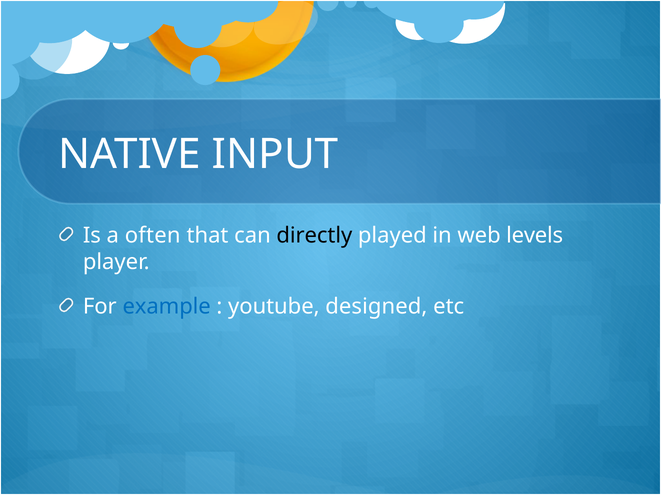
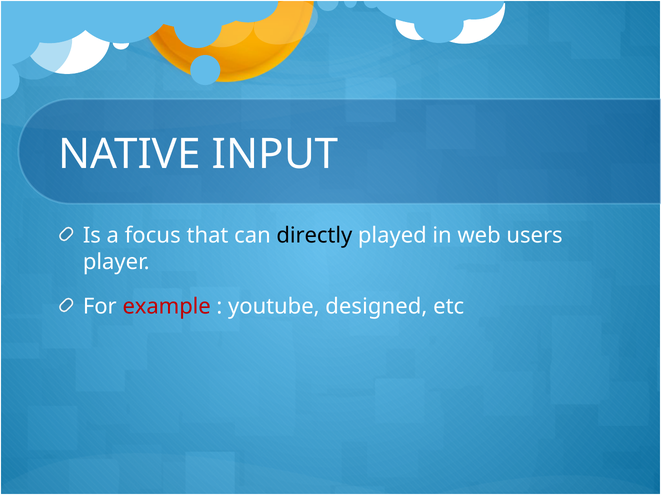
often: often -> focus (153, 236)
levels: levels -> users (535, 236)
example colour: blue -> red (167, 307)
